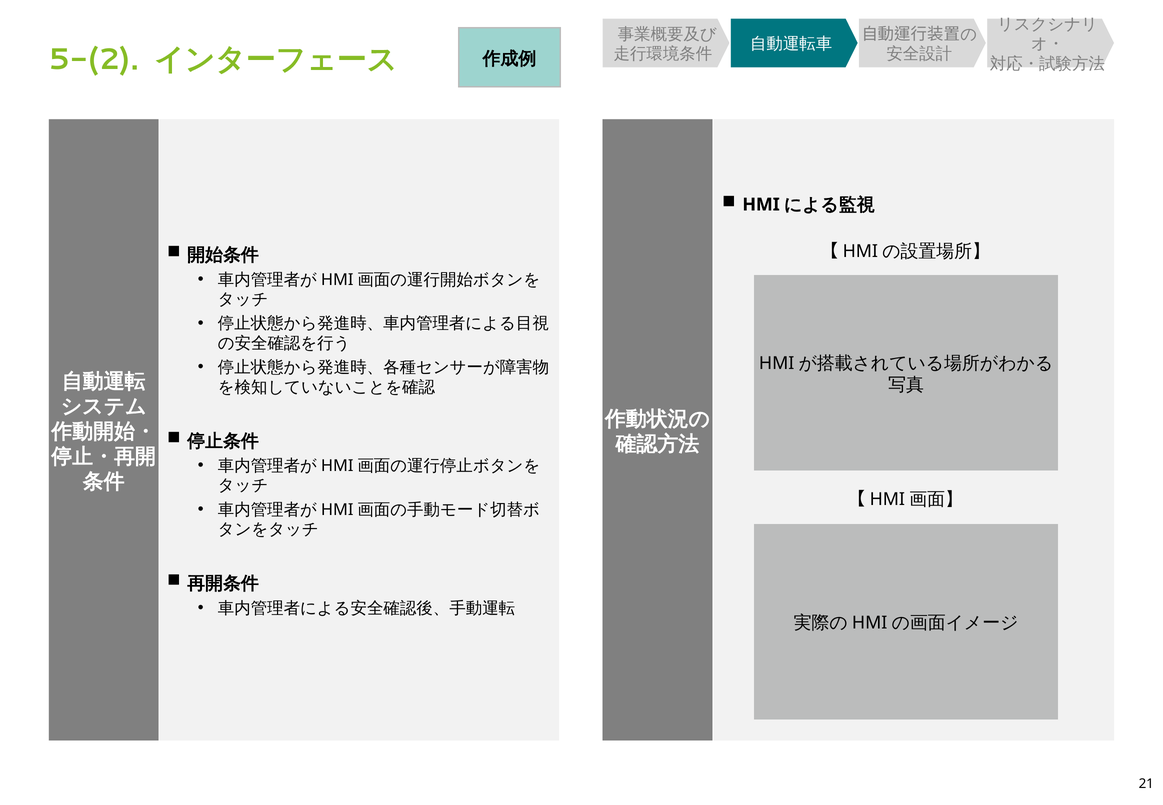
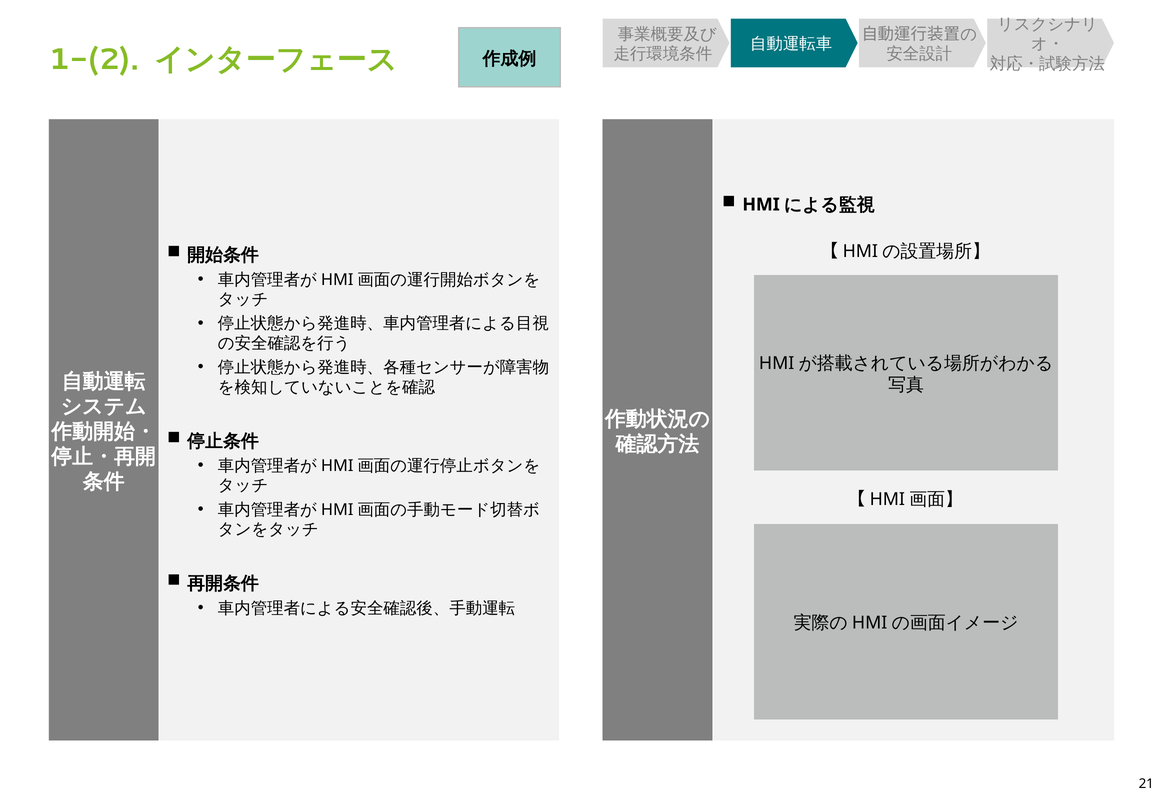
5-(2: 5-(2 -> 1-(2 (94, 59)
